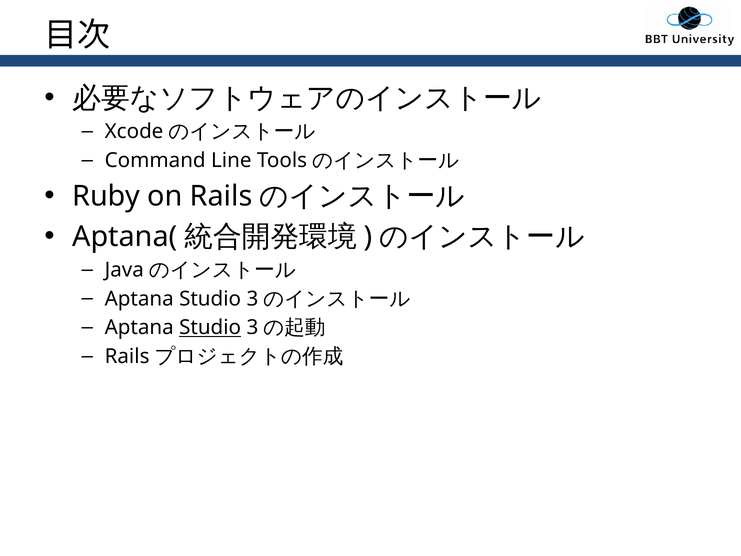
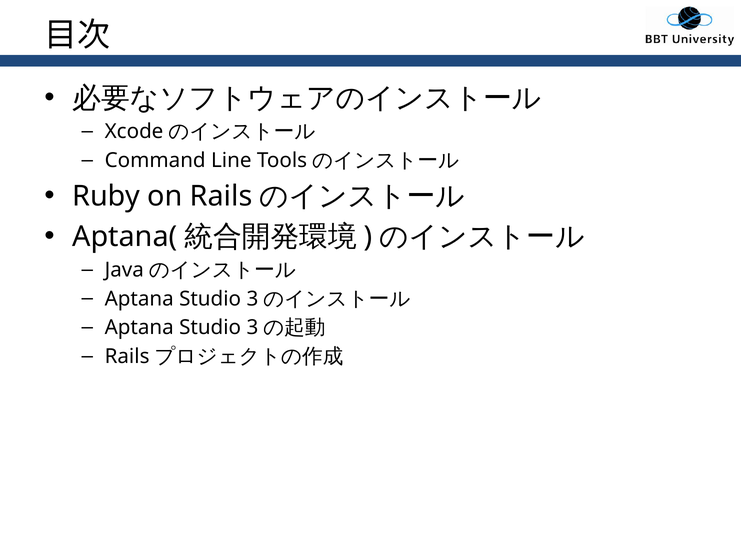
Studio underline: present -> none (210, 328)
